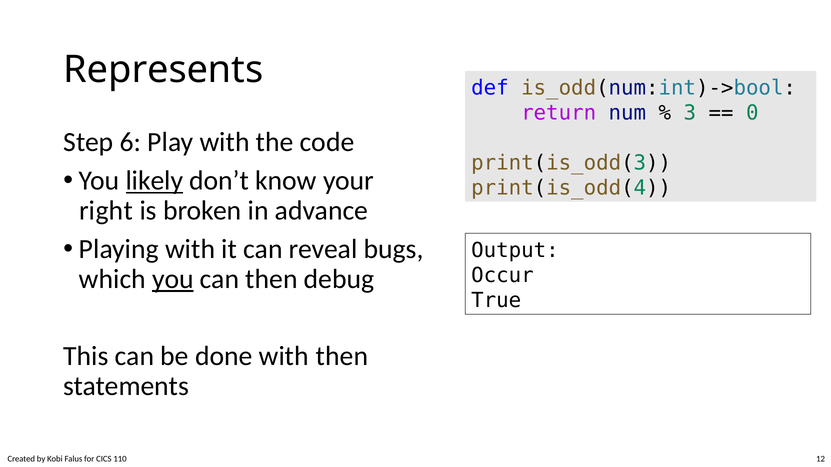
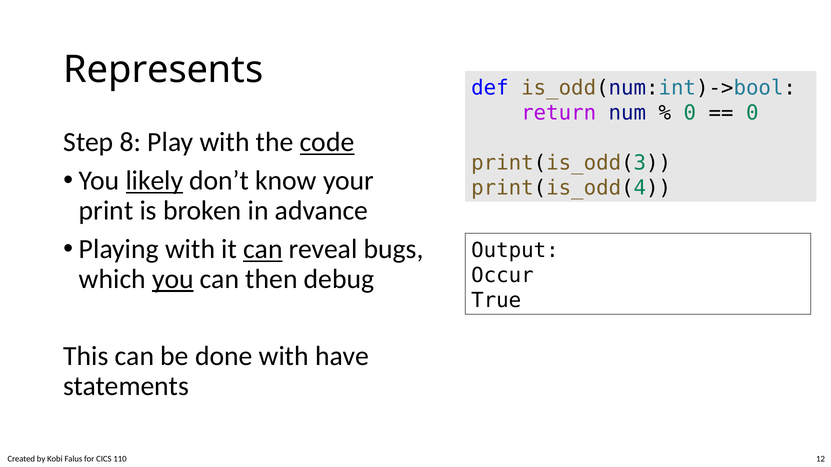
3: 3 -> 0 (690, 113)
6: 6 -> 8 (130, 142)
code underline: none -> present (327, 142)
right: right -> print (106, 211)
can underline: none -> present (263, 249)
with then: then -> have (342, 357)
